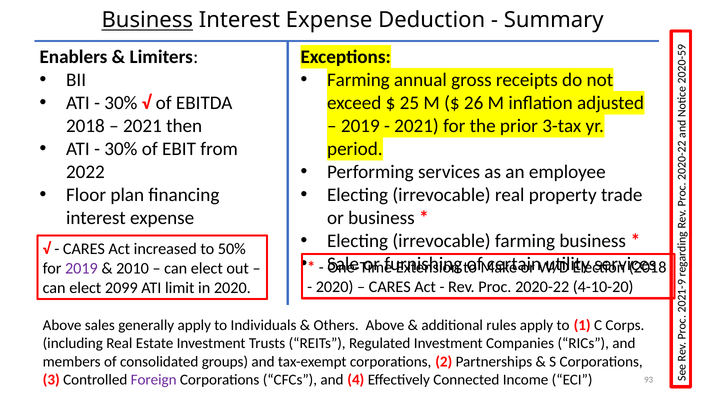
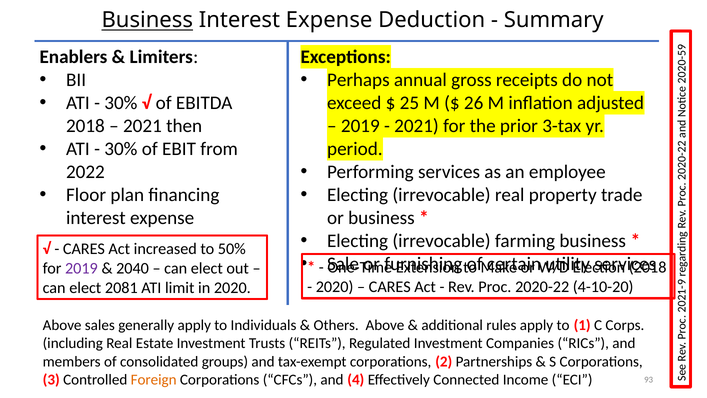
Farming: Farming -> Perhaps (358, 80)
2010: 2010 -> 2040 (133, 268)
2099: 2099 -> 2081 (121, 288)
Foreign colour: purple -> orange (154, 379)
